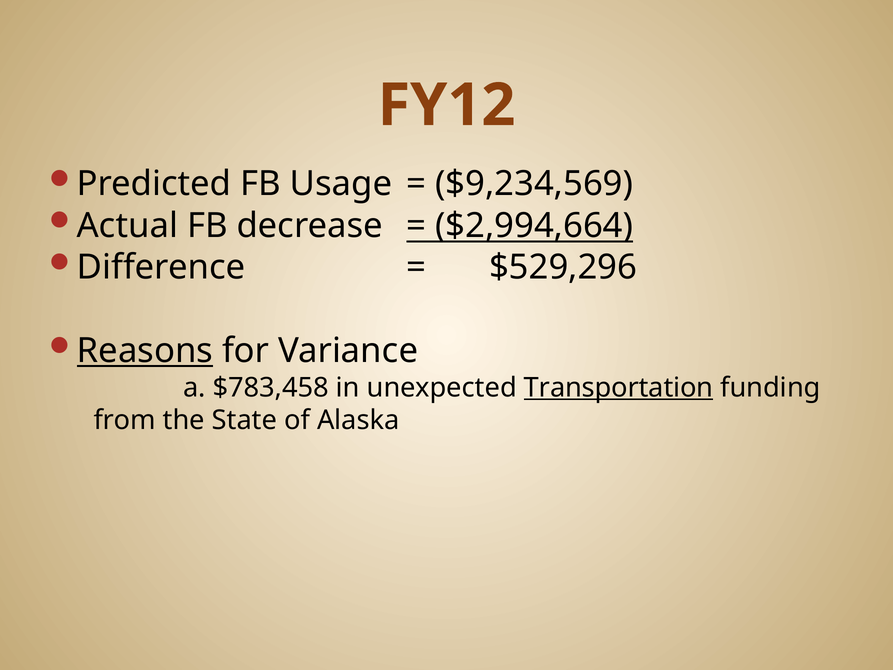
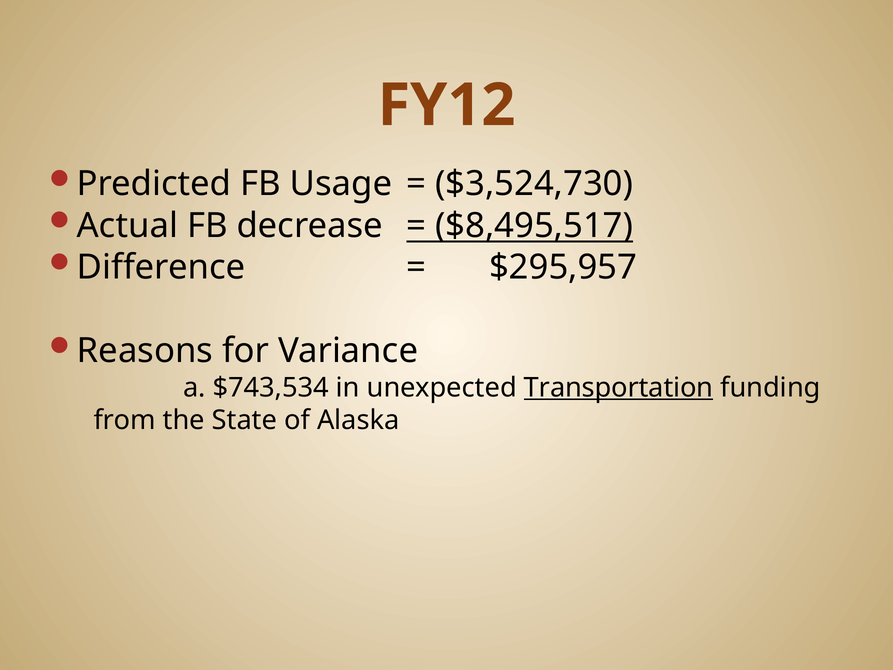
$9,234,569: $9,234,569 -> $3,524,730 (534, 184)
$2,994,664: $2,994,664 -> $8,495,517 (534, 226)
$529,296: $529,296 -> $295,957 (563, 267)
Reasons underline: present -> none (145, 351)
$783,458: $783,458 -> $743,534 (271, 387)
